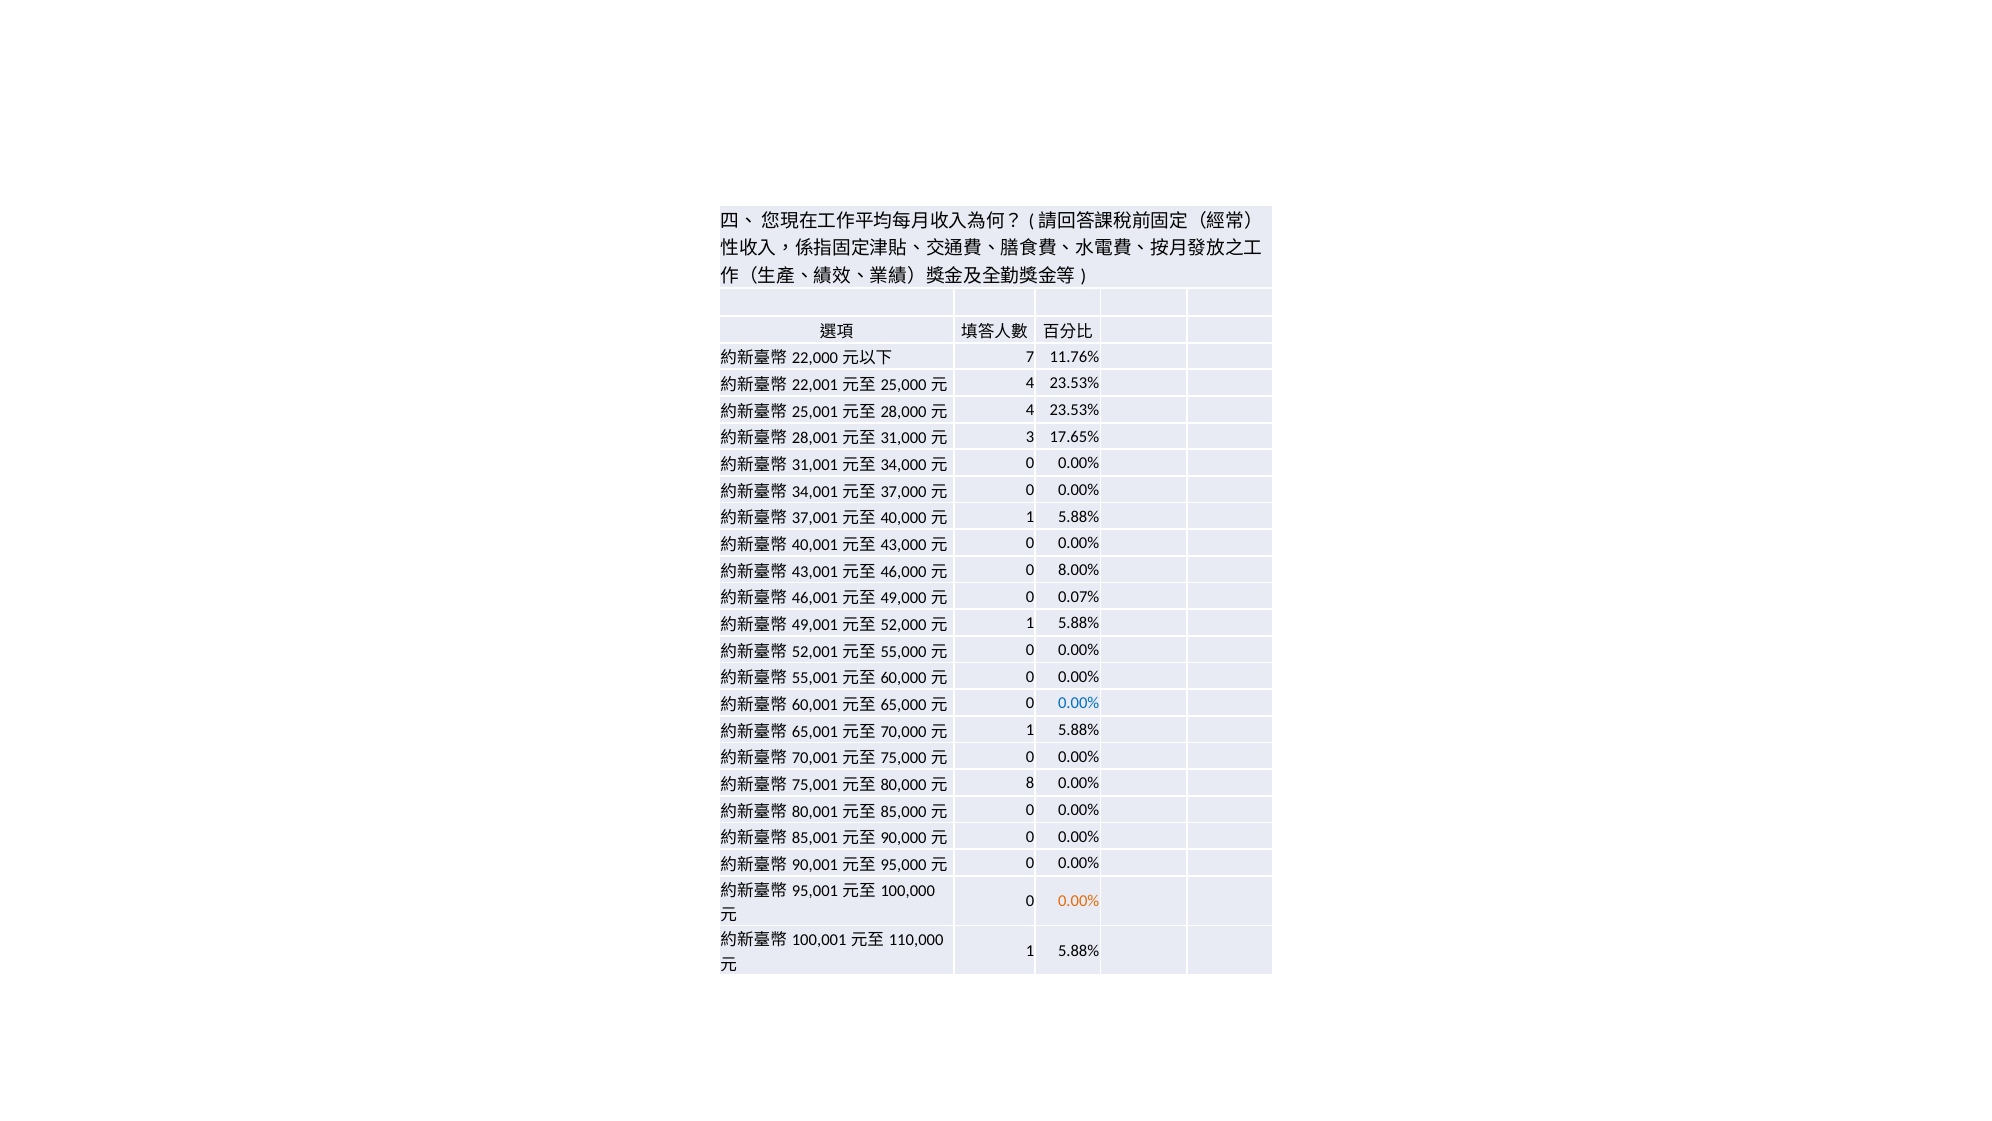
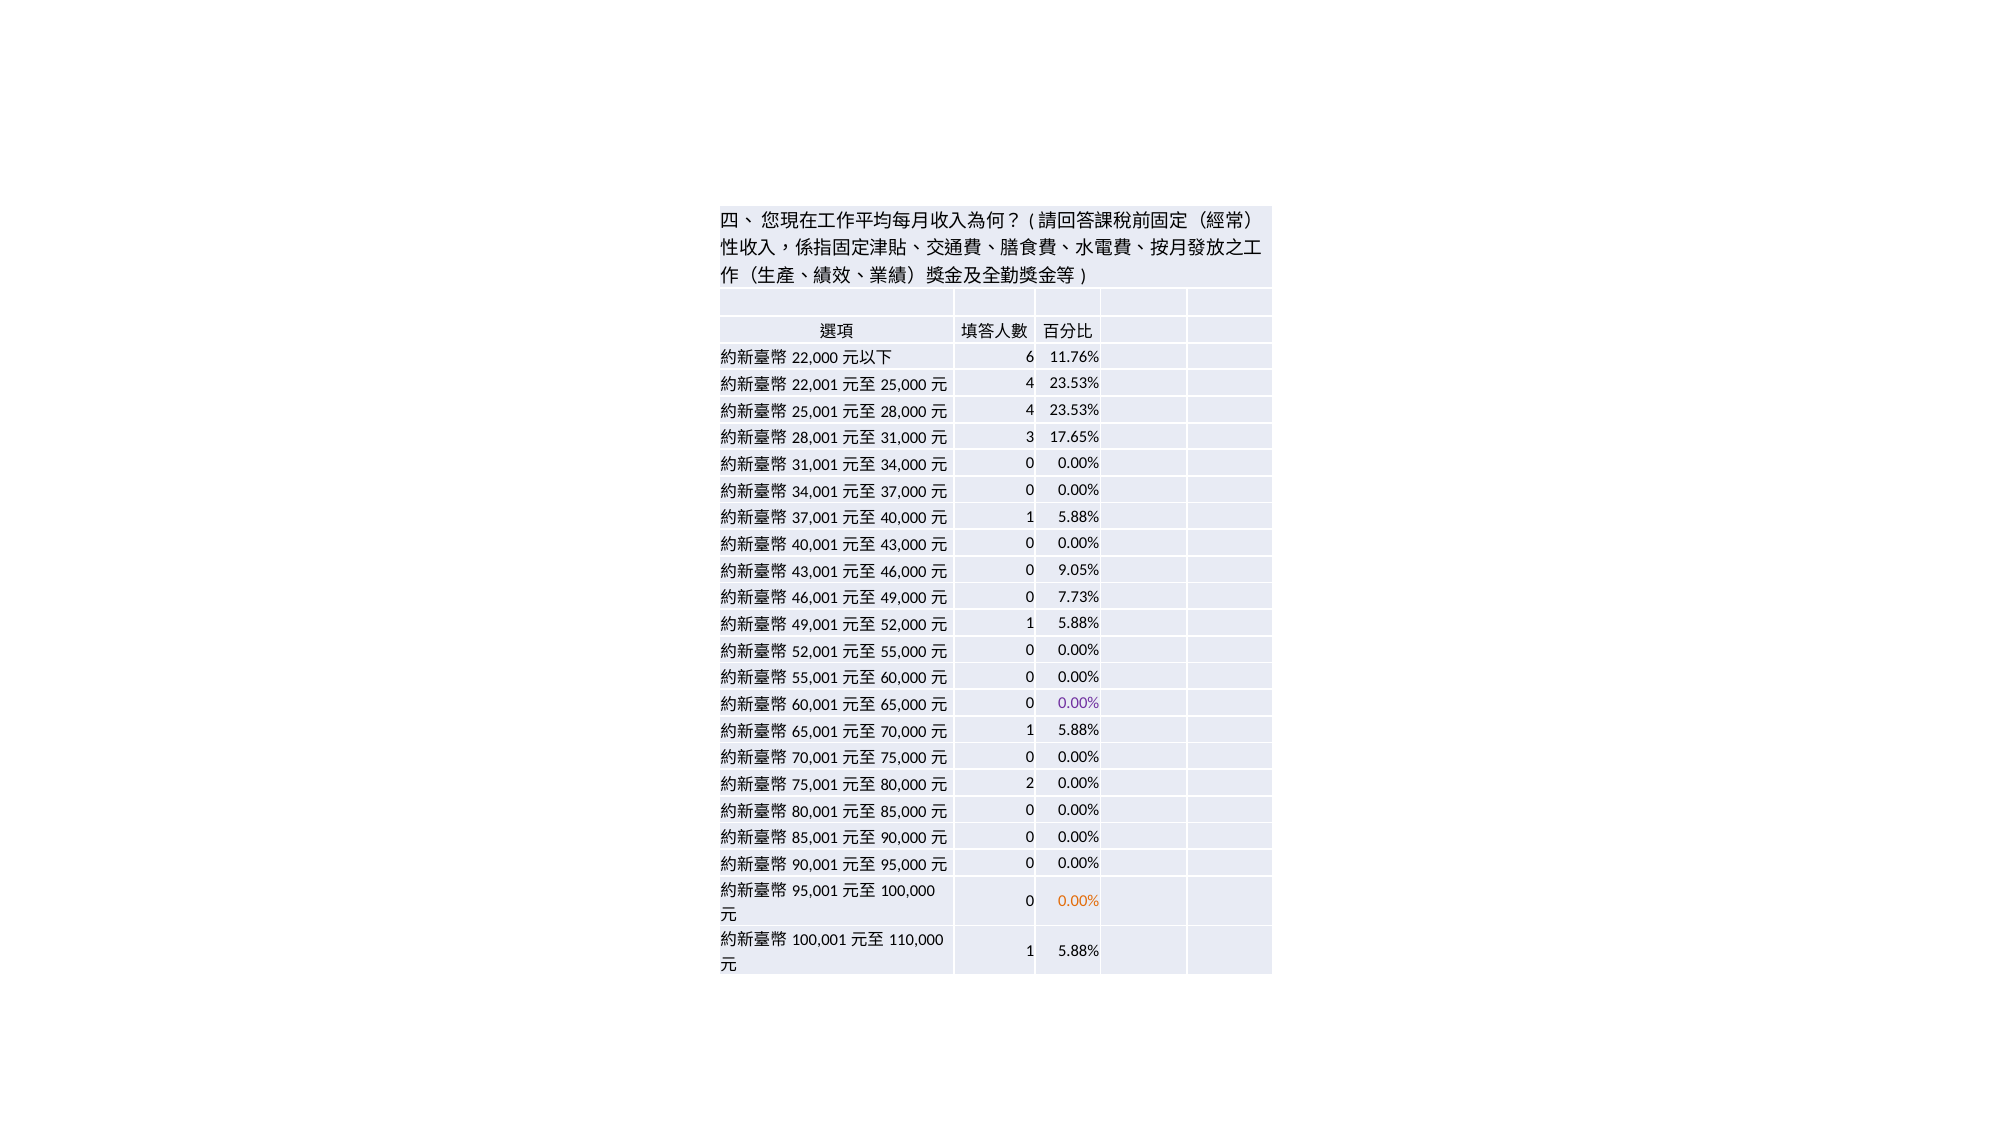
7: 7 -> 6 (1030, 357)
8.00%: 8.00% -> 9.05% (1079, 570)
0.07%: 0.07% -> 7.73% (1079, 596)
0.00% colour: blue -> purple (1079, 703)
8: 8 -> 2 (1030, 783)
